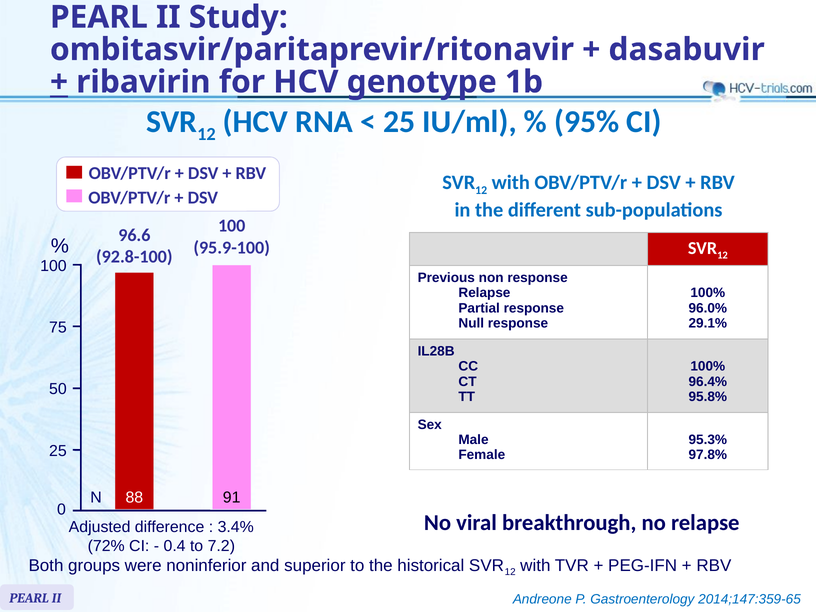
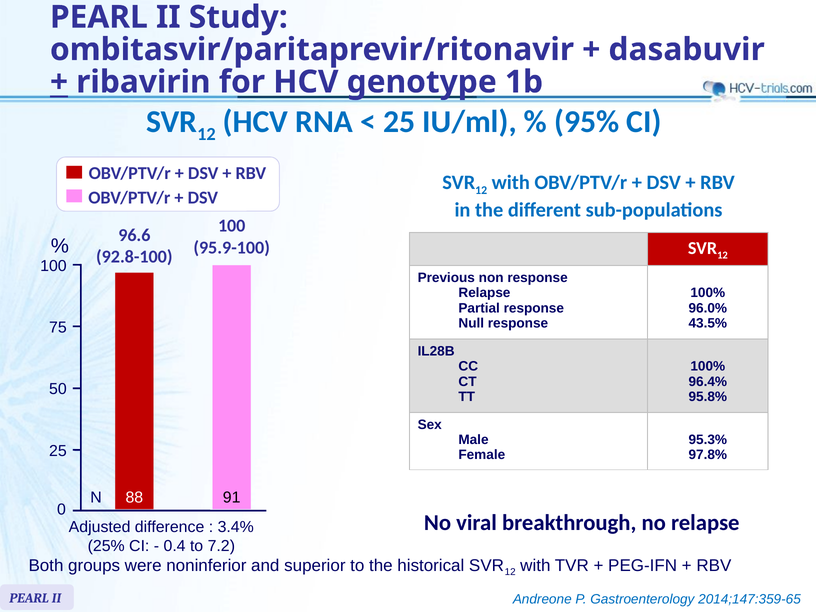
29.1%: 29.1% -> 43.5% (708, 323)
72%: 72% -> 25% (106, 546)
